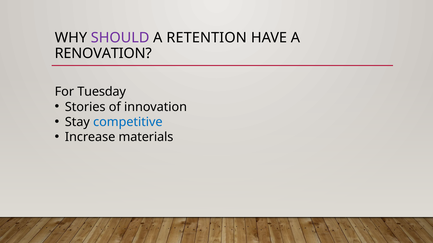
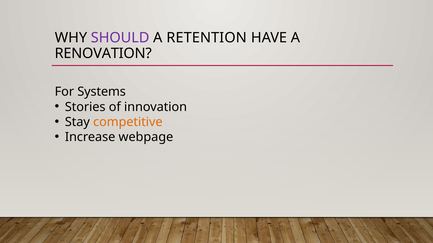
Tuesday: Tuesday -> Systems (102, 92)
competitive colour: blue -> orange (128, 122)
materials: materials -> webpage (146, 137)
